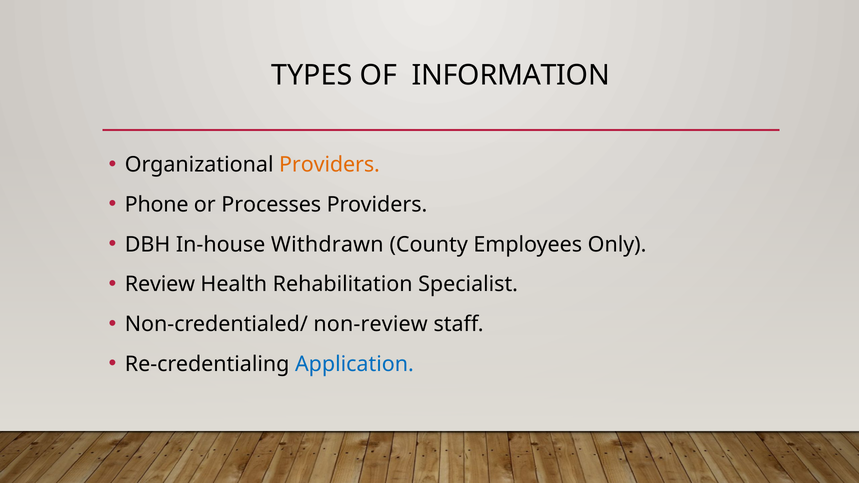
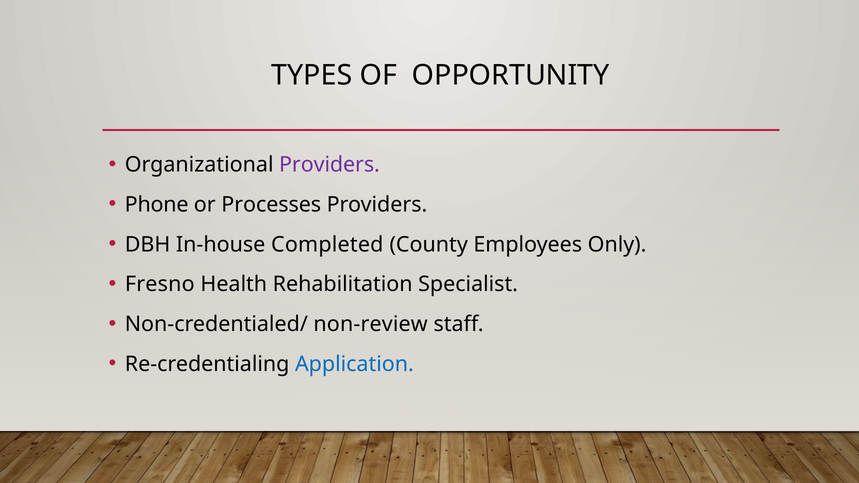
INFORMATION: INFORMATION -> OPPORTUNITY (511, 75)
Providers colour: orange -> purple (329, 165)
Withdrawn: Withdrawn -> Completed (327, 245)
Review: Review -> Fresno (160, 284)
